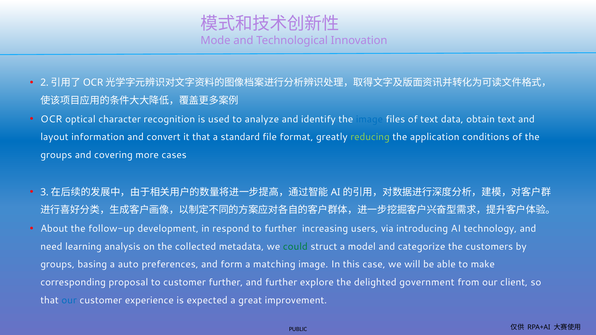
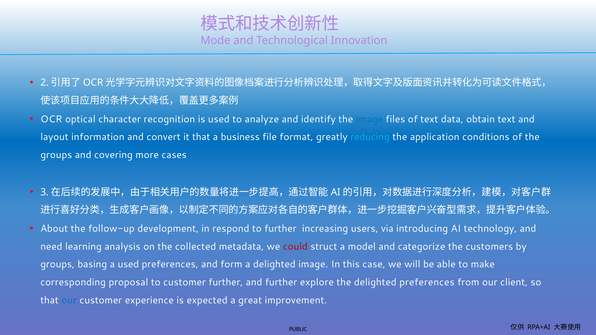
standard: standard -> business (240, 137)
reducing colour: light green -> light blue (370, 137)
could colour: green -> red (295, 247)
a auto: auto -> used (128, 265)
a matching: matching -> delighted (274, 265)
delighted government: government -> preferences (427, 282)
